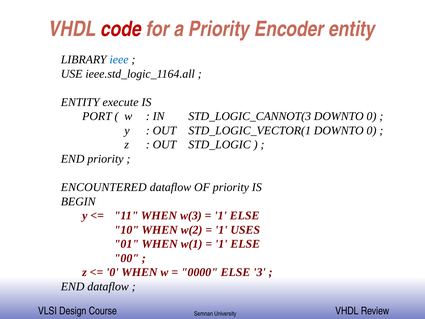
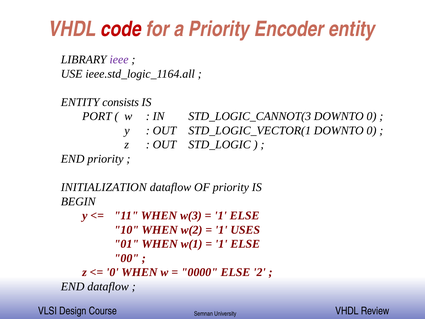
ieee colour: blue -> purple (119, 60)
execute: execute -> consists (121, 102)
ENCOUNTERED: ENCOUNTERED -> INITIALIZATION (104, 187)
3: 3 -> 2 (259, 272)
